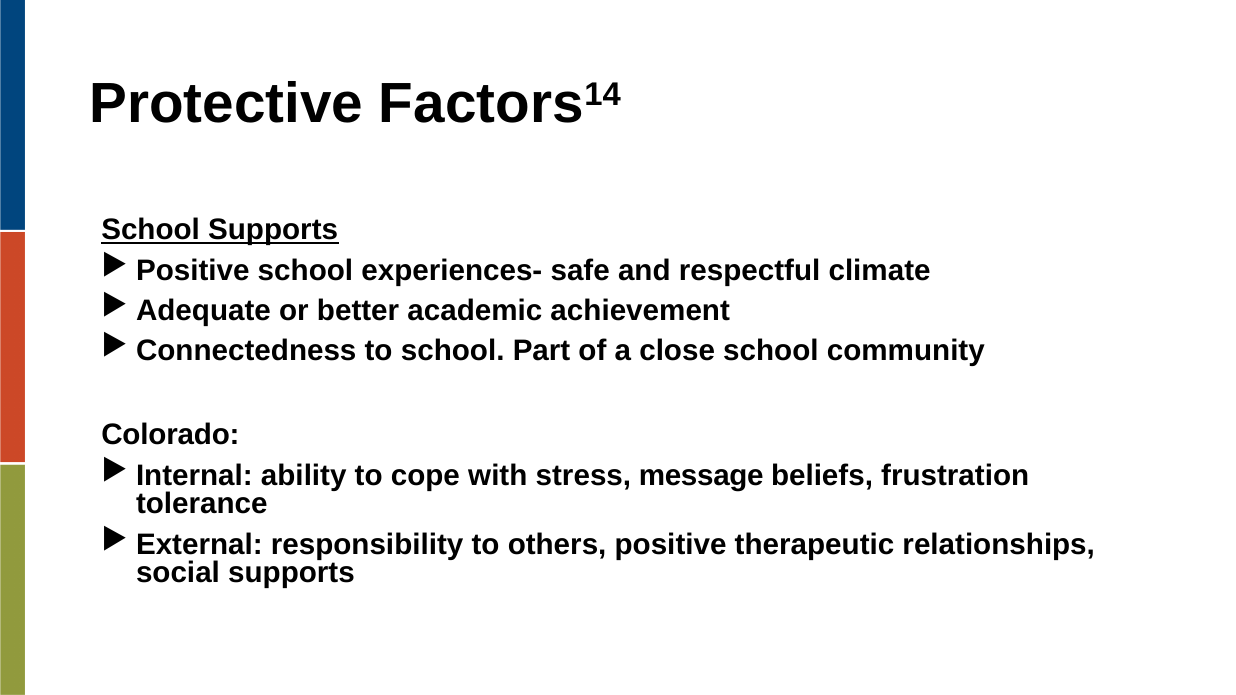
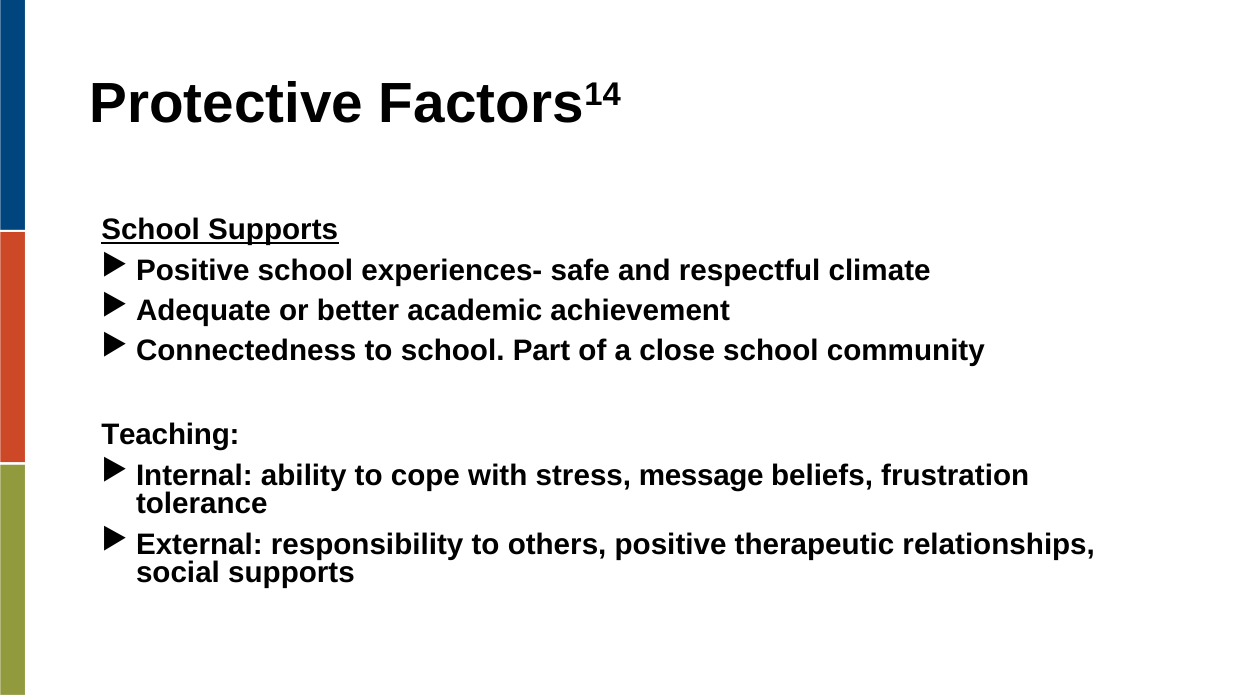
Colorado: Colorado -> Teaching (170, 435)
